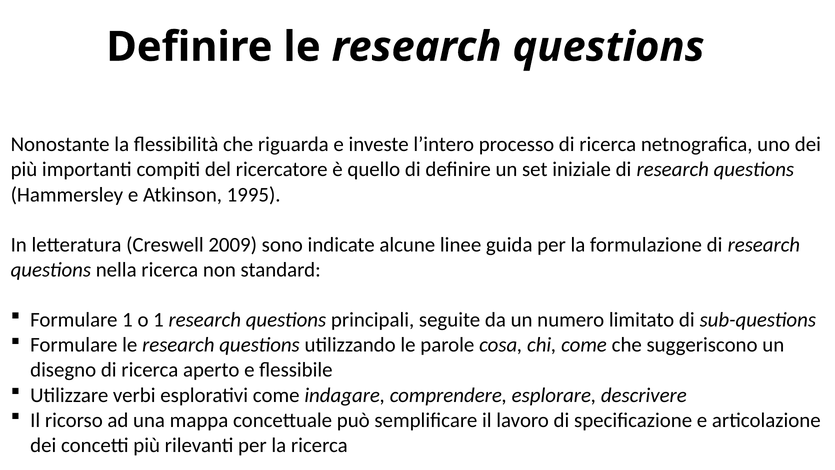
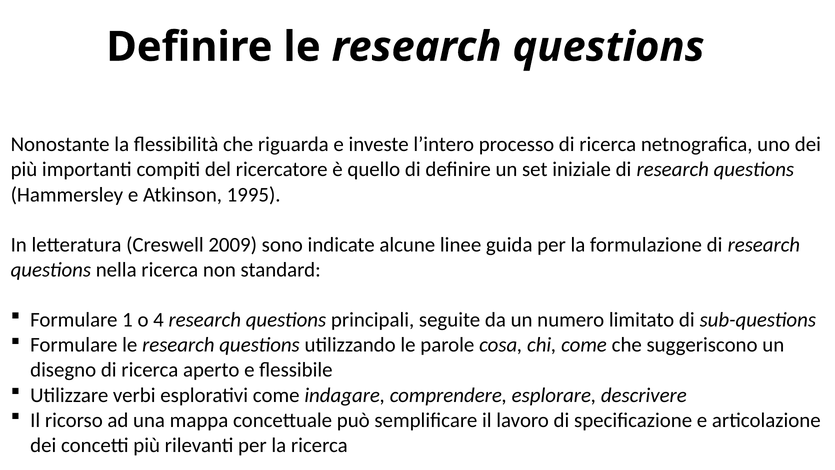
o 1: 1 -> 4 (158, 320)
